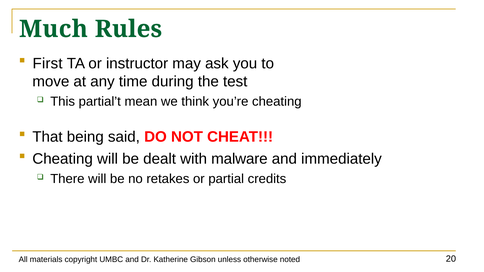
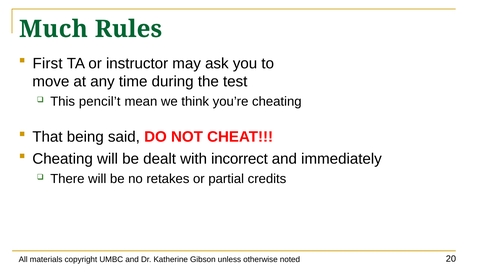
partial’t: partial’t -> pencil’t (100, 102)
malware: malware -> incorrect (239, 159)
